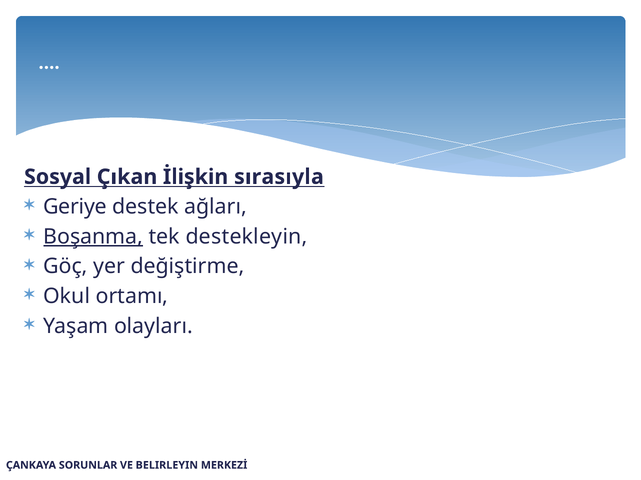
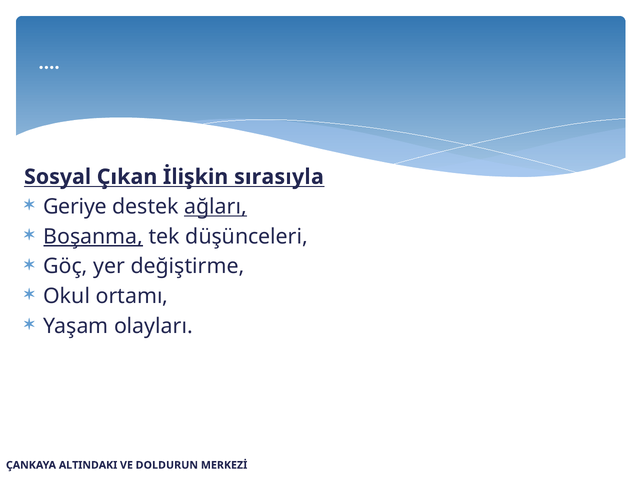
ağları underline: none -> present (215, 207)
destekleyin: destekleyin -> düşünceleri (247, 237)
SORUNLAR: SORUNLAR -> ALTINDAKI (88, 466)
BELIRLEYIN: BELIRLEYIN -> DOLDURUN (167, 466)
